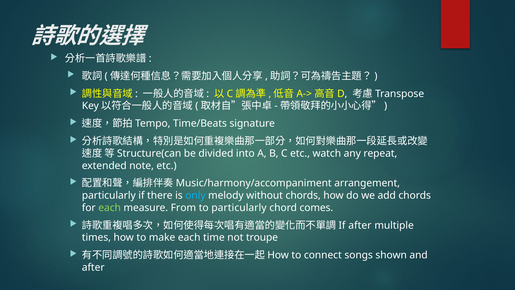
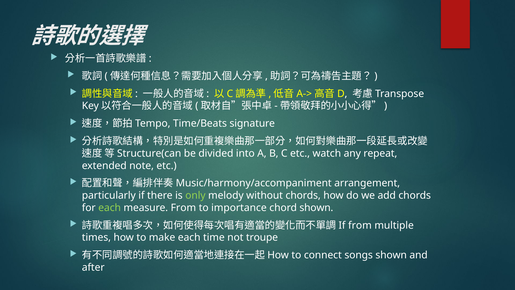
only colour: light blue -> light green (195, 195)
to particularly: particularly -> importance (239, 208)
chord comes: comes -> shown (316, 208)
If after: after -> from (360, 225)
